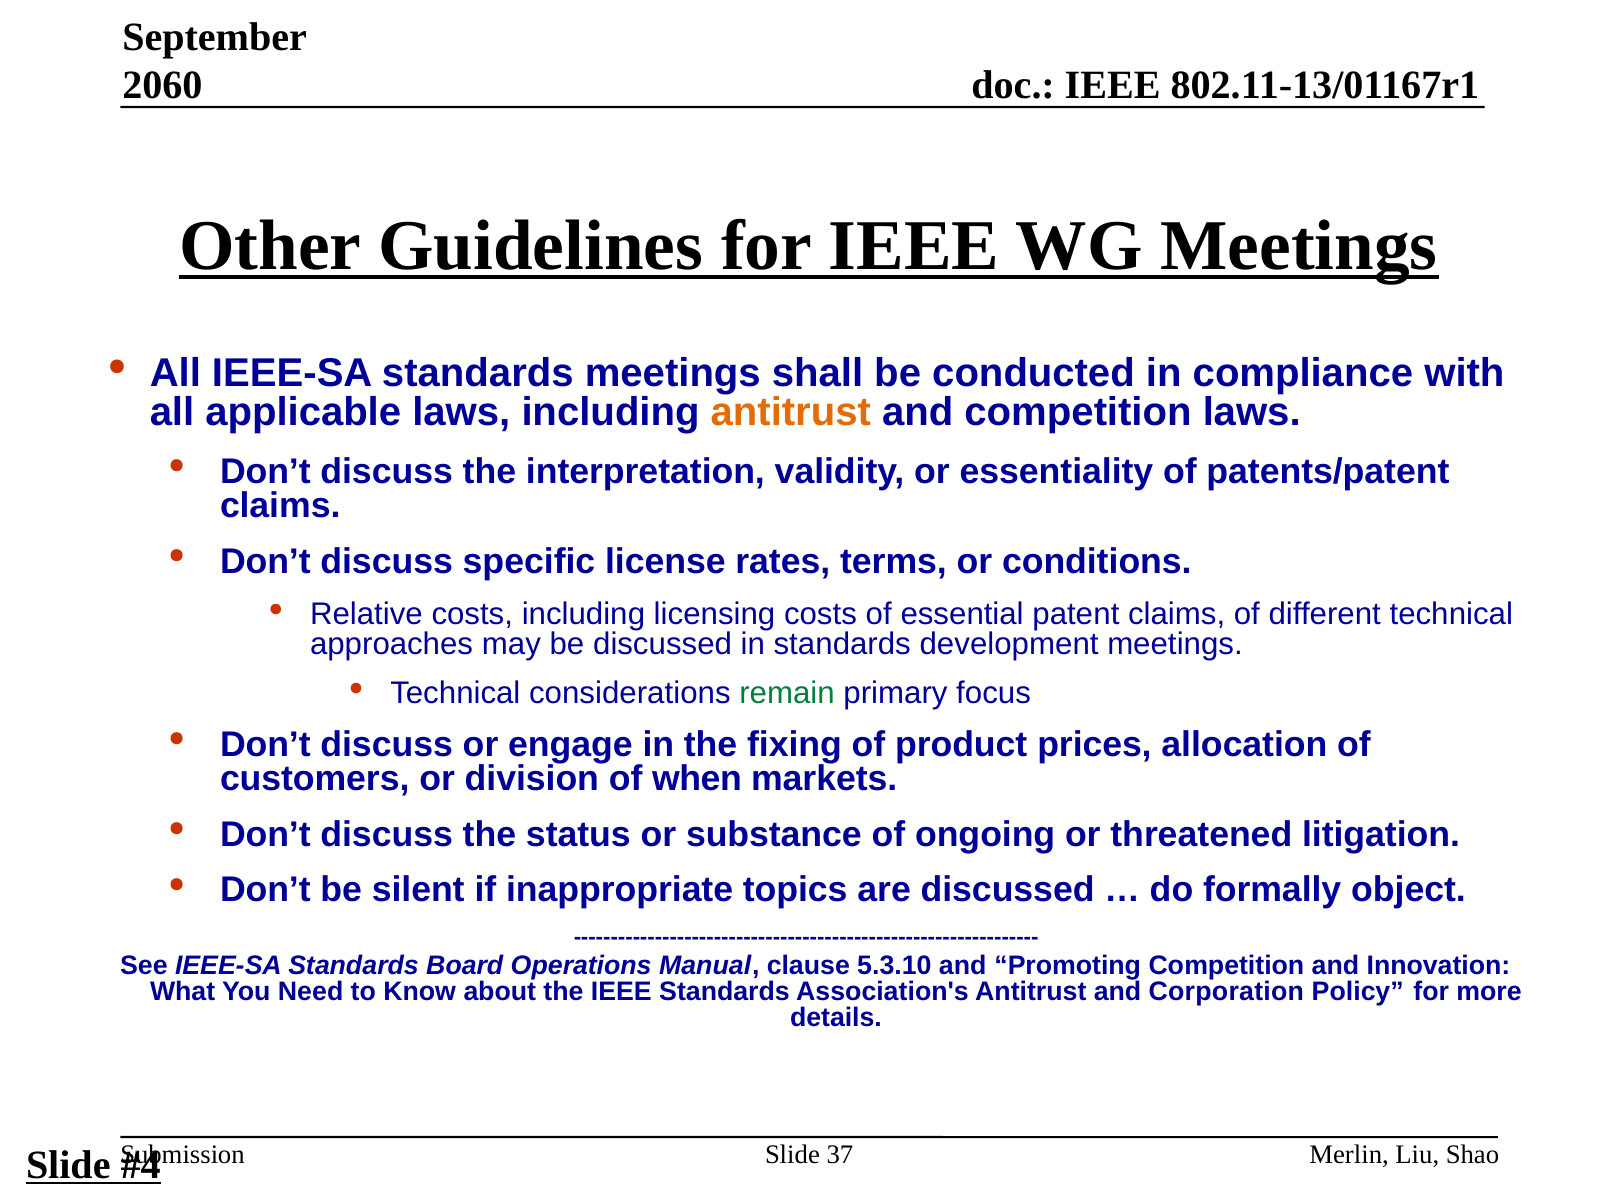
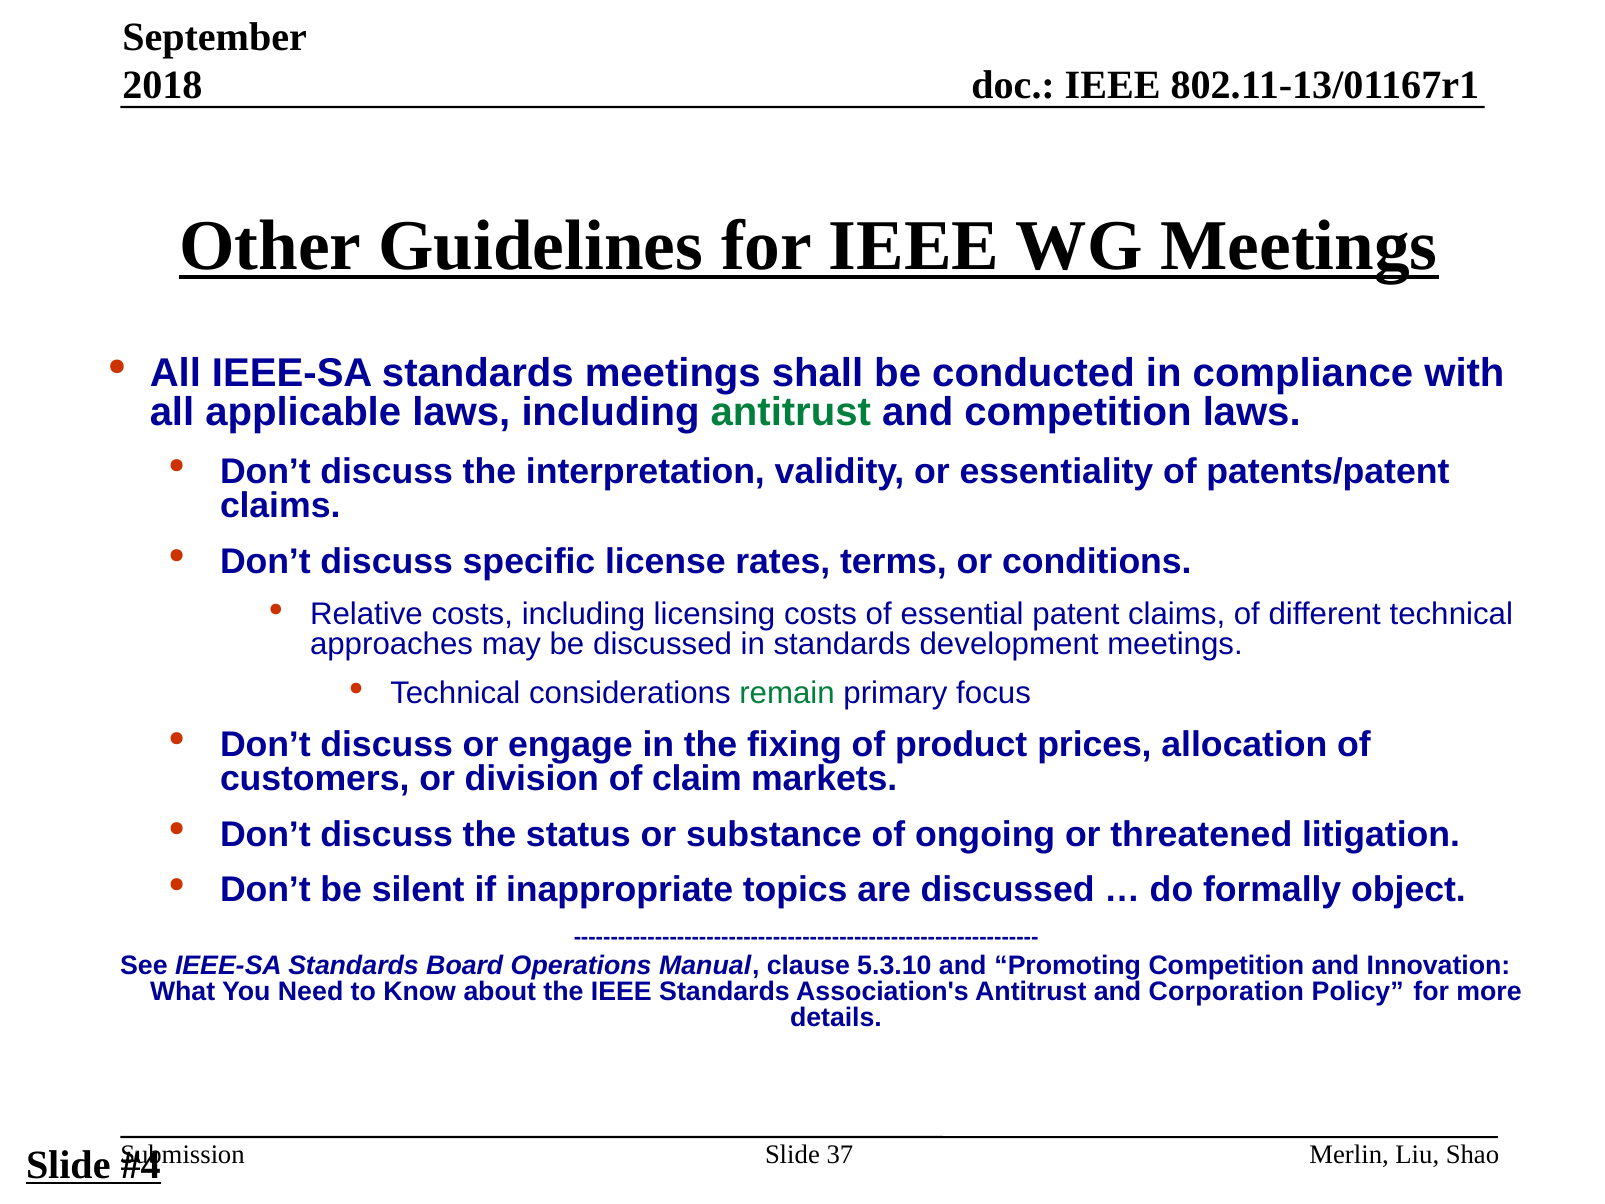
2060: 2060 -> 2018 (162, 86)
antitrust colour: orange -> green (791, 412)
when: when -> claim (697, 779)
